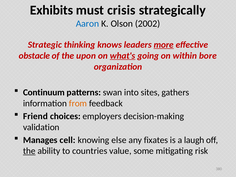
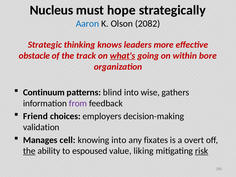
Exhibits: Exhibits -> Nucleus (52, 10)
crisis: crisis -> hope (121, 10)
2002: 2002 -> 2082 (148, 24)
more underline: present -> none (164, 45)
upon: upon -> track (86, 56)
swan: swan -> blind (112, 92)
sites: sites -> wise (150, 92)
from colour: orange -> purple (78, 103)
knowing else: else -> into (119, 140)
laugh: laugh -> overt (194, 140)
countries: countries -> espoused (90, 151)
some: some -> liking (144, 151)
risk underline: none -> present (202, 151)
